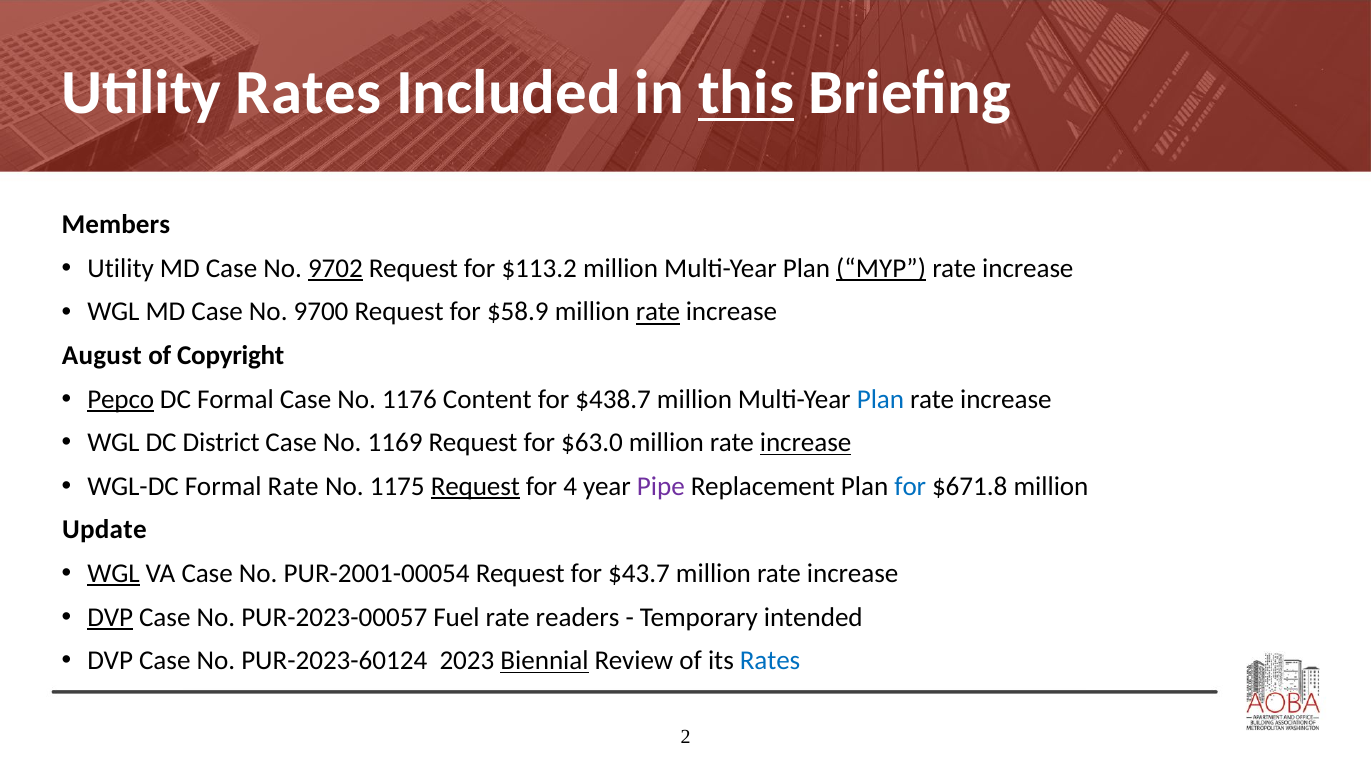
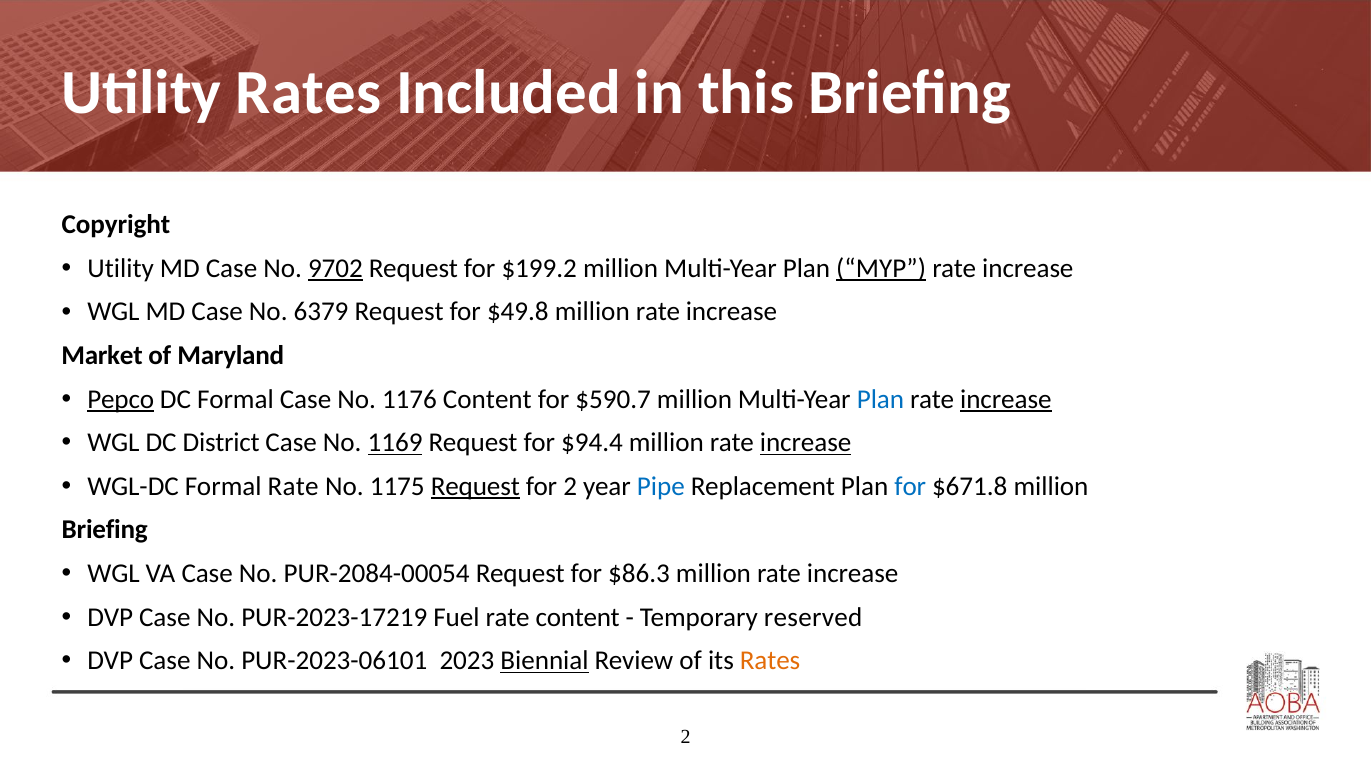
this underline: present -> none (746, 92)
Members: Members -> Copyright (116, 225)
$113.2: $113.2 -> $199.2 (539, 269)
9700: 9700 -> 6379 (321, 312)
$58.9: $58.9 -> $49.8 (518, 312)
rate underline: present -> none (658, 312)
August: August -> Market (102, 356)
Copyright: Copyright -> Maryland (231, 356)
$438.7: $438.7 -> $590.7 (613, 399)
increase underline: none -> present (1006, 399)
1169 underline: none -> present (395, 443)
$63.0: $63.0 -> $94.4 (592, 443)
for 4: 4 -> 2 (570, 487)
Pipe colour: purple -> blue (661, 487)
Update: Update -> Briefing (105, 530)
WGL underline: present -> none (114, 574)
PUR-2001-00054: PUR-2001-00054 -> PUR-2084-00054 (377, 574)
$43.7: $43.7 -> $86.3 (639, 574)
DVP underline: present -> none (110, 617)
PUR-2023-00057: PUR-2023-00057 -> PUR-2023-17219 (334, 617)
rate readers: readers -> content (578, 617)
intended: intended -> reserved (813, 617)
PUR-2023-60124: PUR-2023-60124 -> PUR-2023-06101 (334, 661)
Rates colour: blue -> orange (770, 661)
